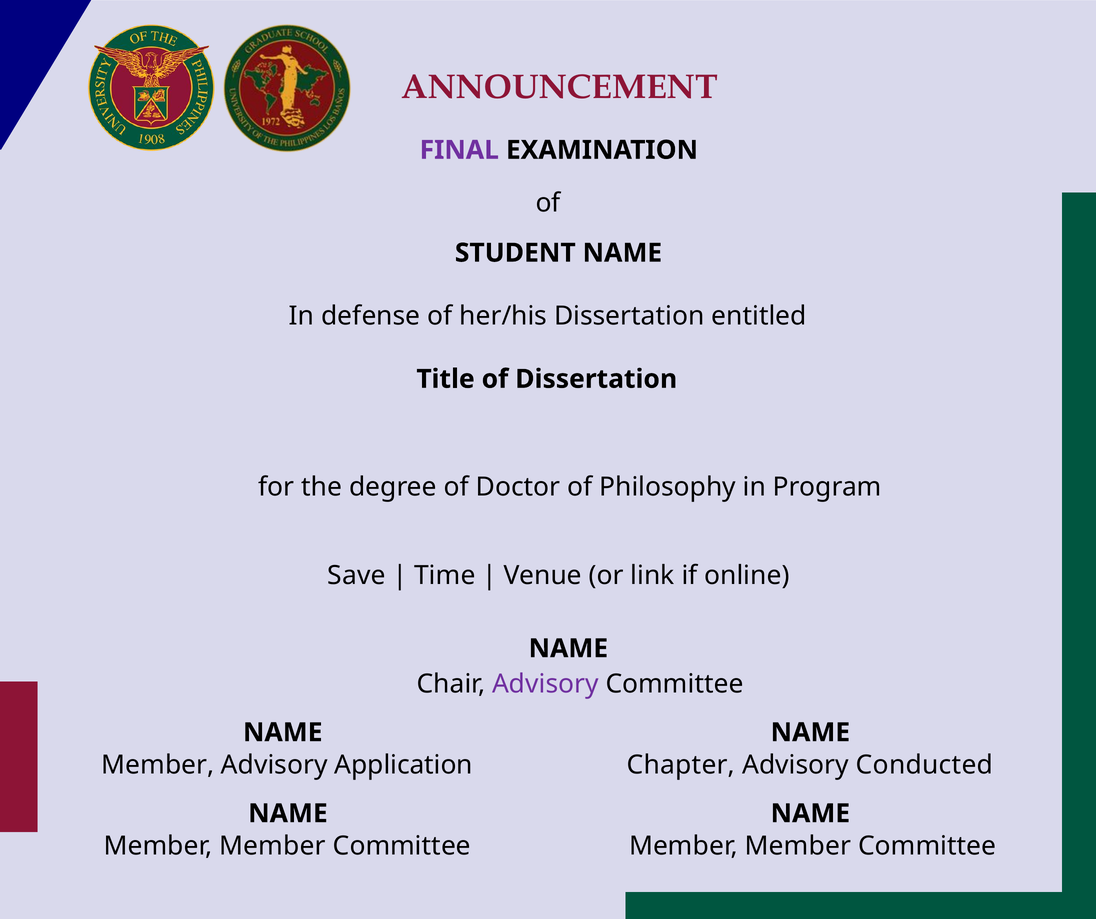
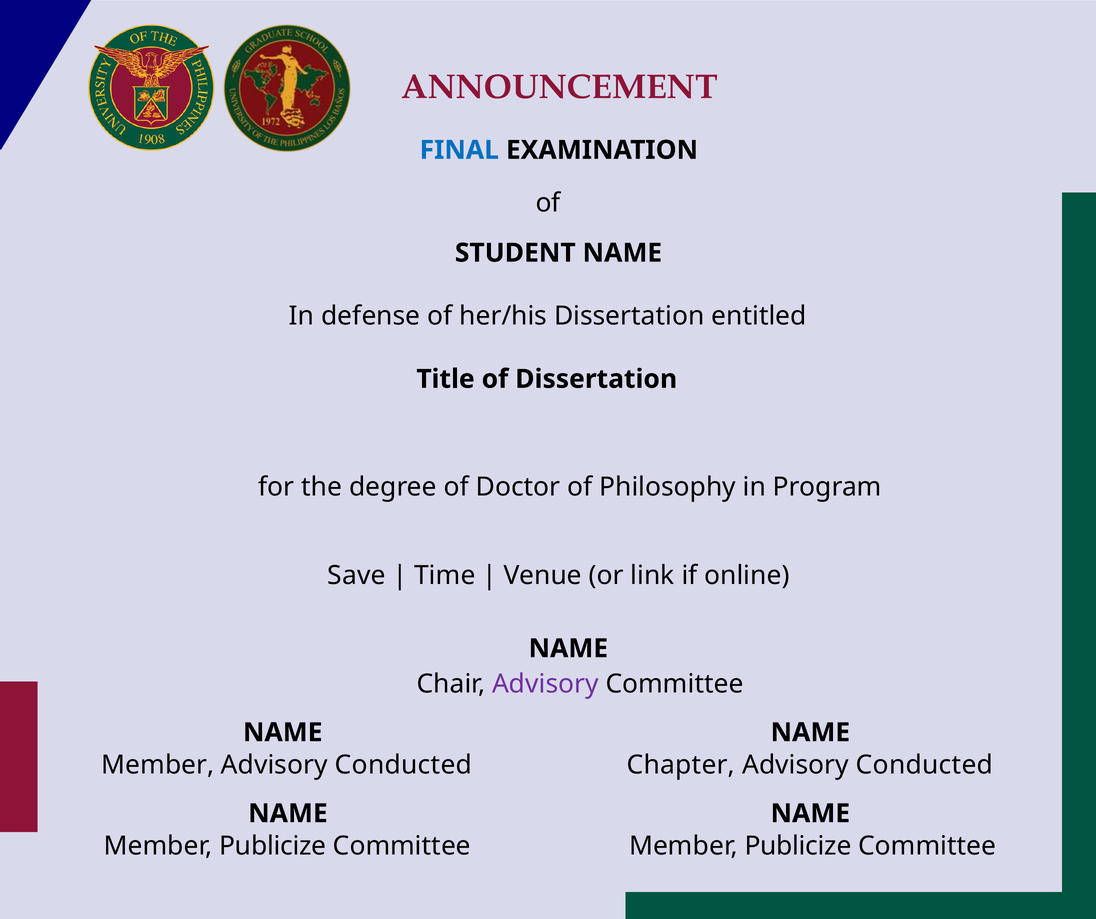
FINAL colour: purple -> blue (459, 150)
Member Advisory Application: Application -> Conducted (403, 765)
Member: Member -> Publicize (273, 846)
Member: Member -> Publicize (798, 846)
